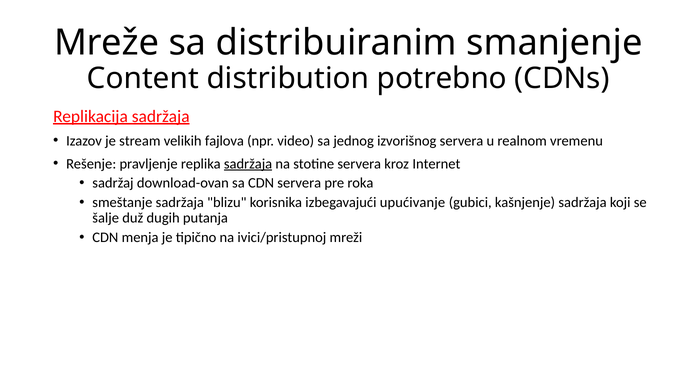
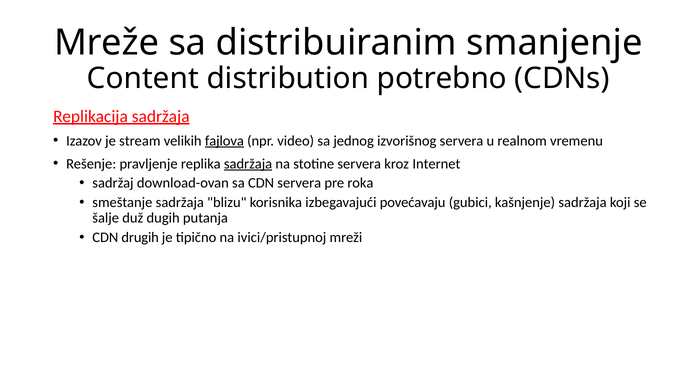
fajlova underline: none -> present (224, 141)
upućivanje: upućivanje -> povećavaju (413, 202)
menja: menja -> drugih (140, 237)
